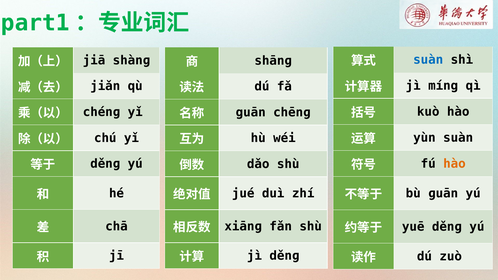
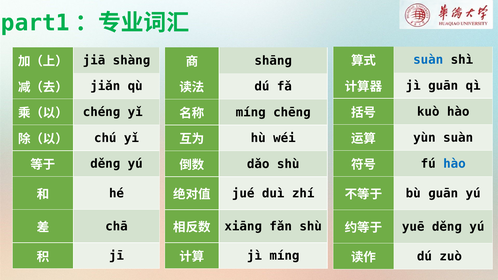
míng: míng -> guān (443, 86)
guān: guān -> míng (251, 112)
hào colour: orange -> blue (454, 164)
jì děnɡ: děnɡ -> míng (284, 256)
